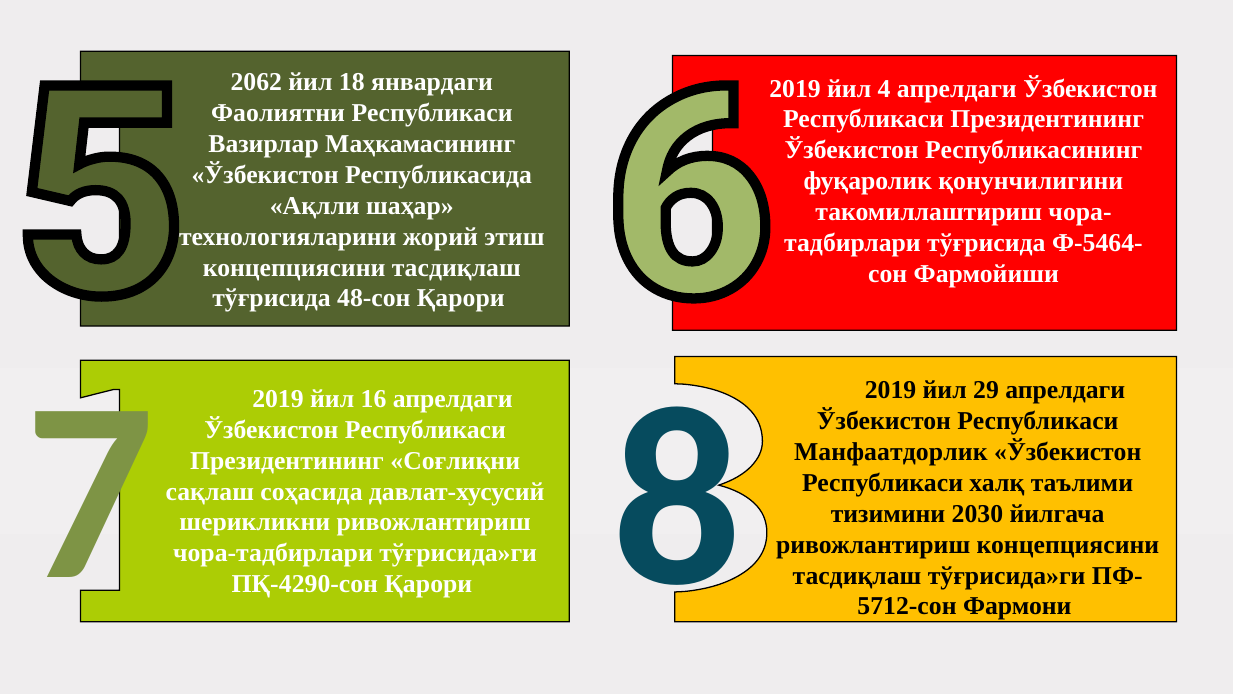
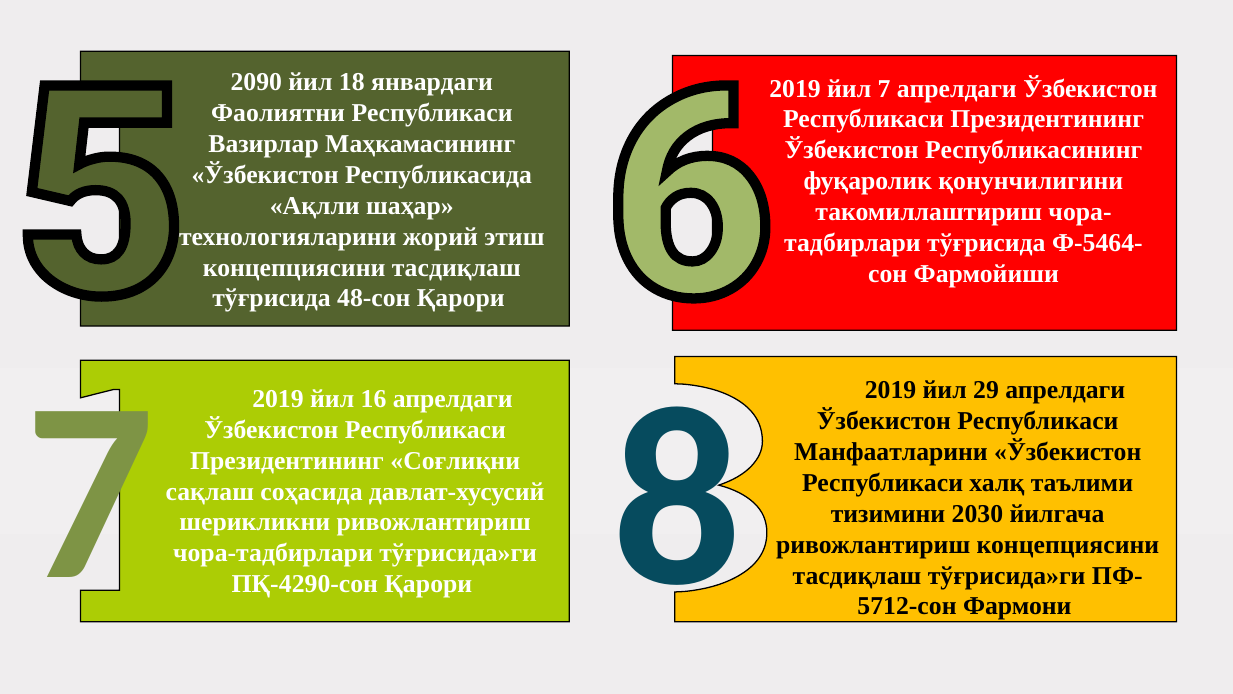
2062: 2062 -> 2090 (256, 82)
йил 4: 4 -> 7 (884, 89)
Манфаатдорлик: Манфаатдорлик -> Манфаатларини (891, 452)
